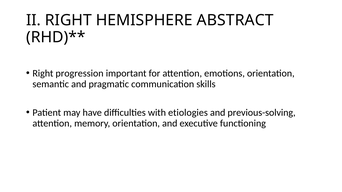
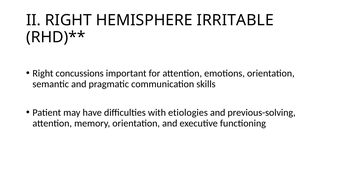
ABSTRACT: ABSTRACT -> IRRITABLE (235, 20)
progression: progression -> concussions (80, 73)
